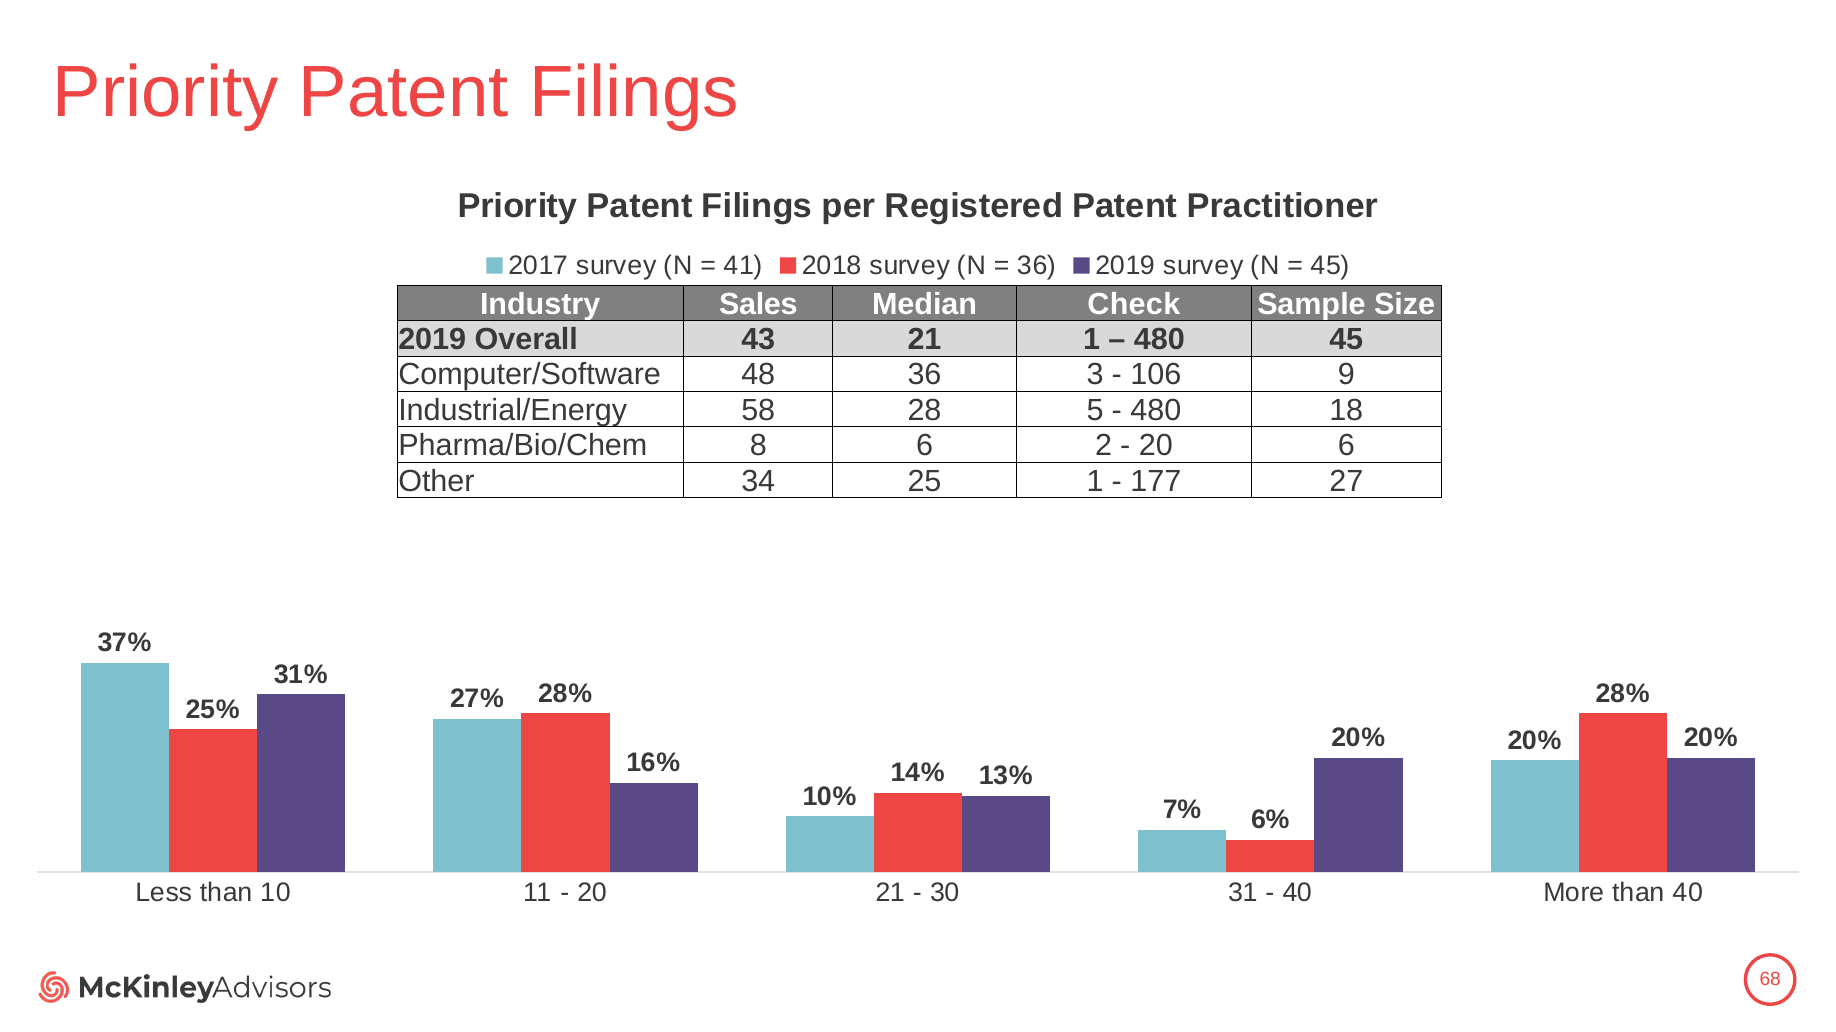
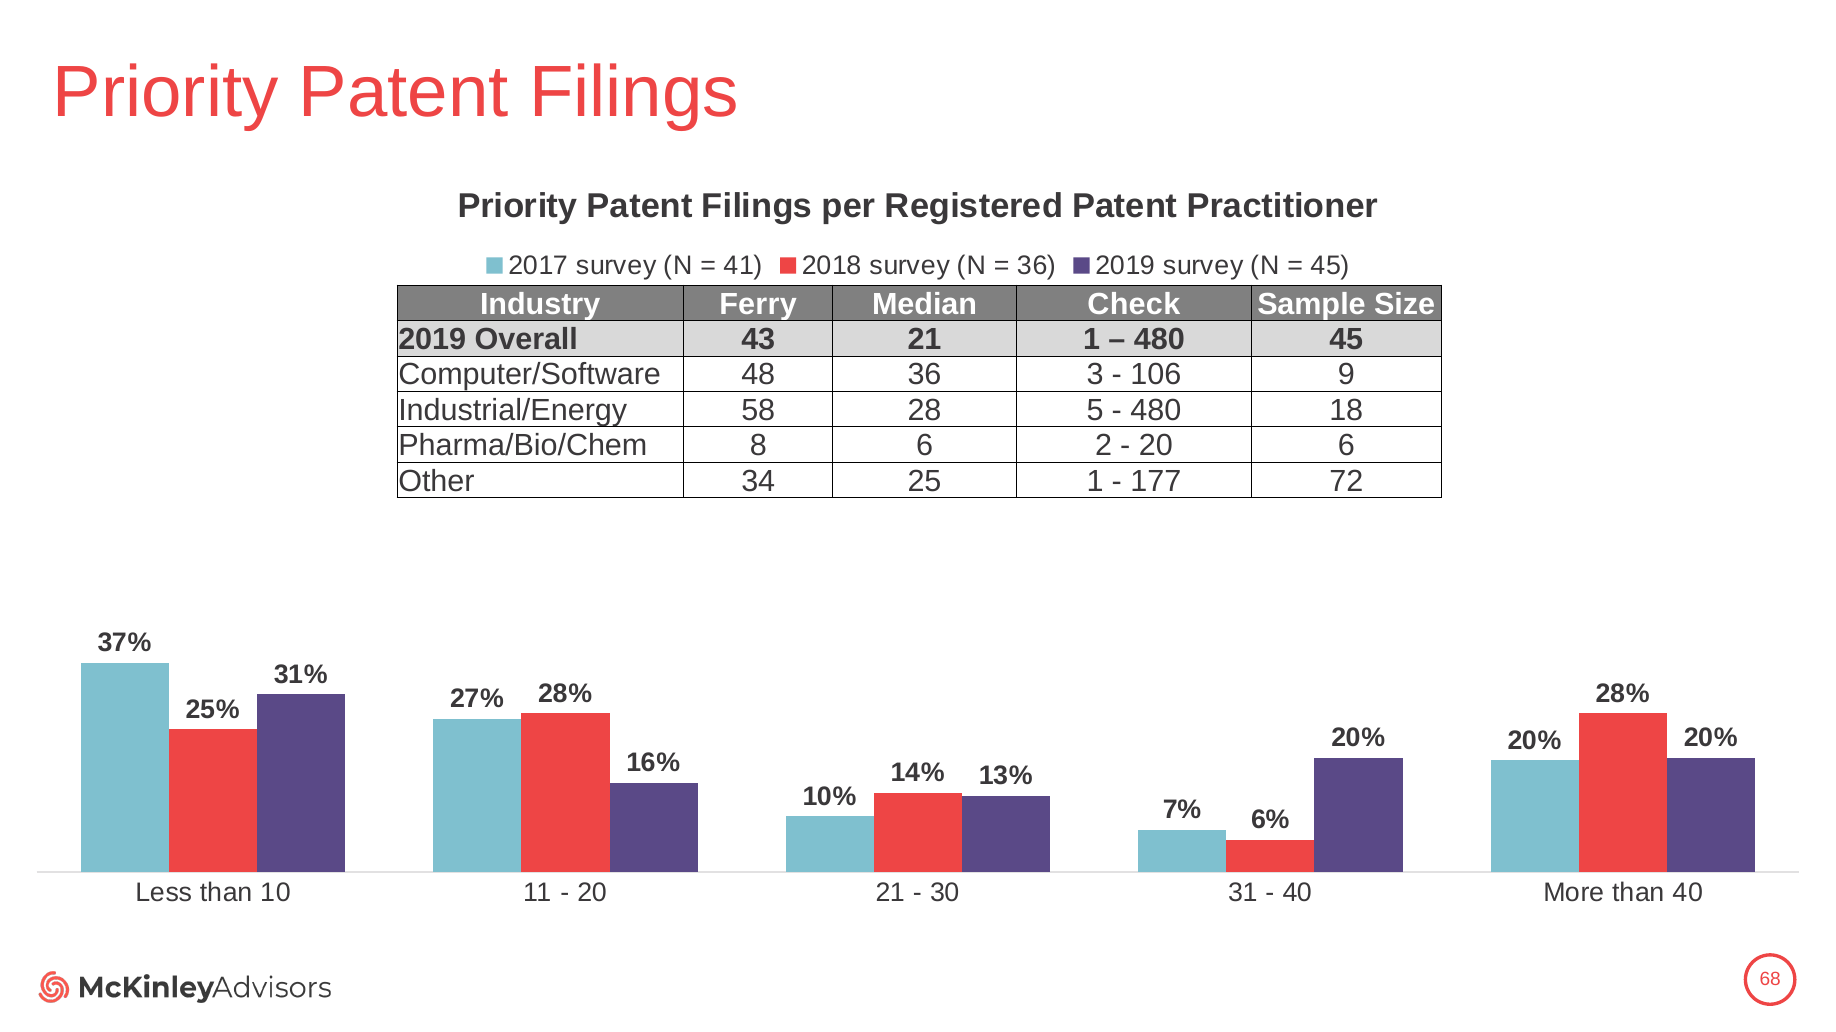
Sales: Sales -> Ferry (758, 304)
27: 27 -> 72 (1346, 482)
